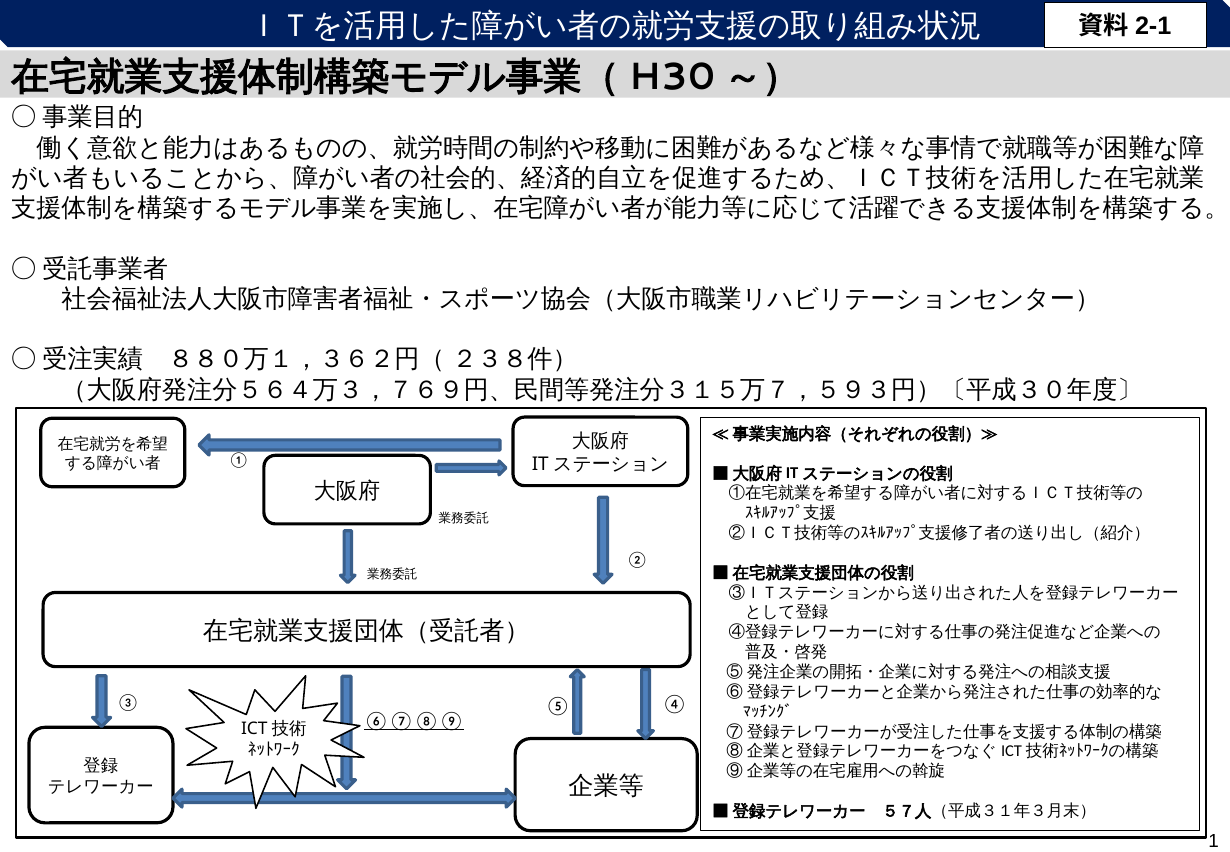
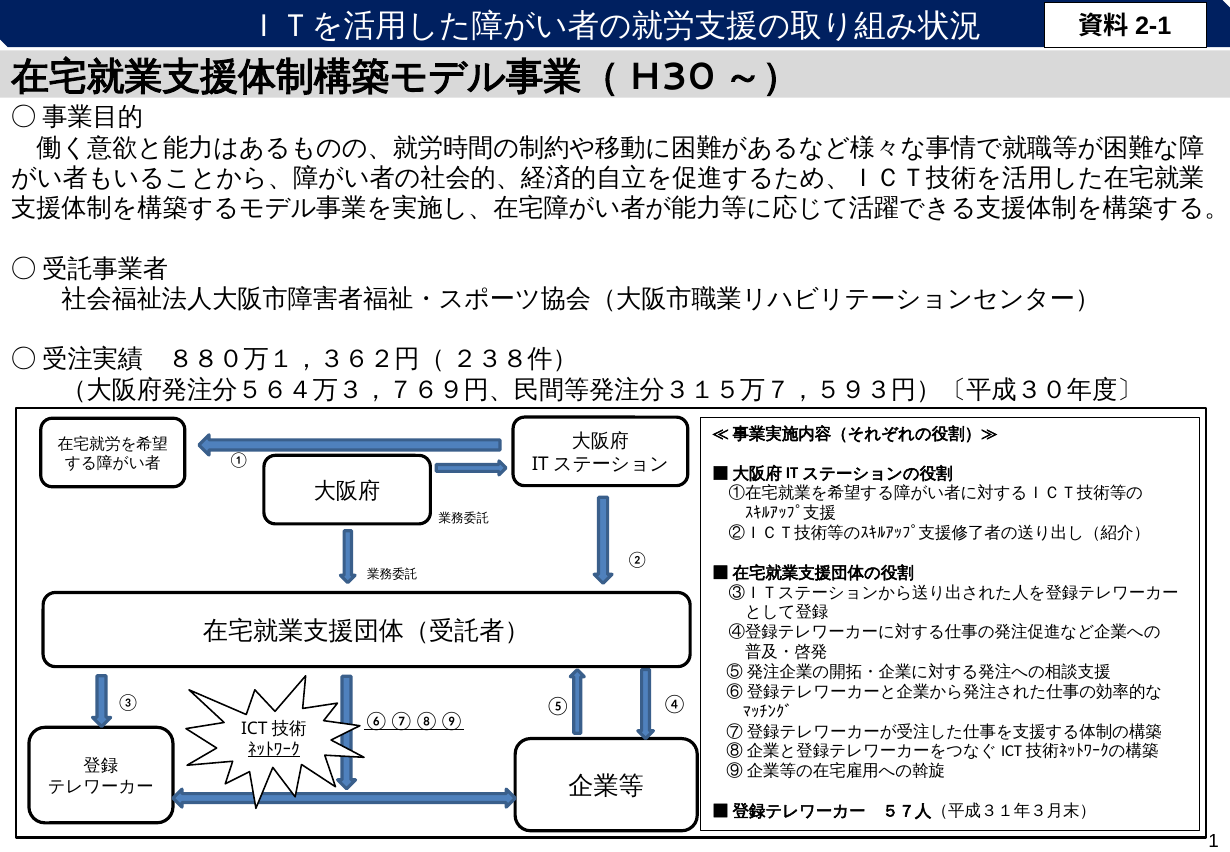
ﾈｯﾄﾜｰｸ underline: none -> present (274, 749)
